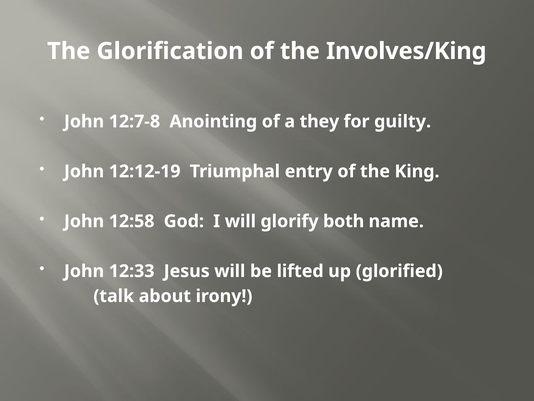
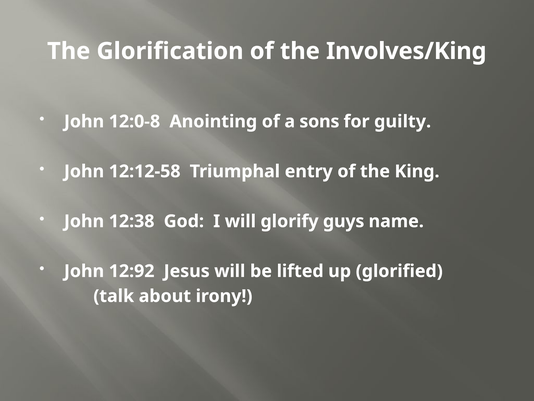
12:7-8: 12:7-8 -> 12:0-8 (134, 121)
they: they -> sons (319, 121)
12:12-19: 12:12-19 -> 12:12-58 (145, 171)
12:58: 12:58 -> 12:38 (132, 221)
both: both -> guys (344, 221)
12:33: 12:33 -> 12:92 (132, 271)
